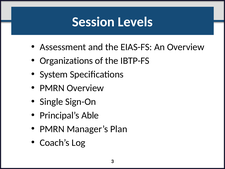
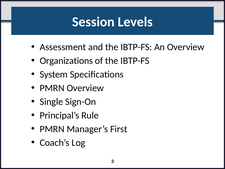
and the EIAS-FS: EIAS-FS -> IBTP-FS (136, 47)
Able: Able -> Rule (90, 115)
Plan: Plan -> First (119, 129)
